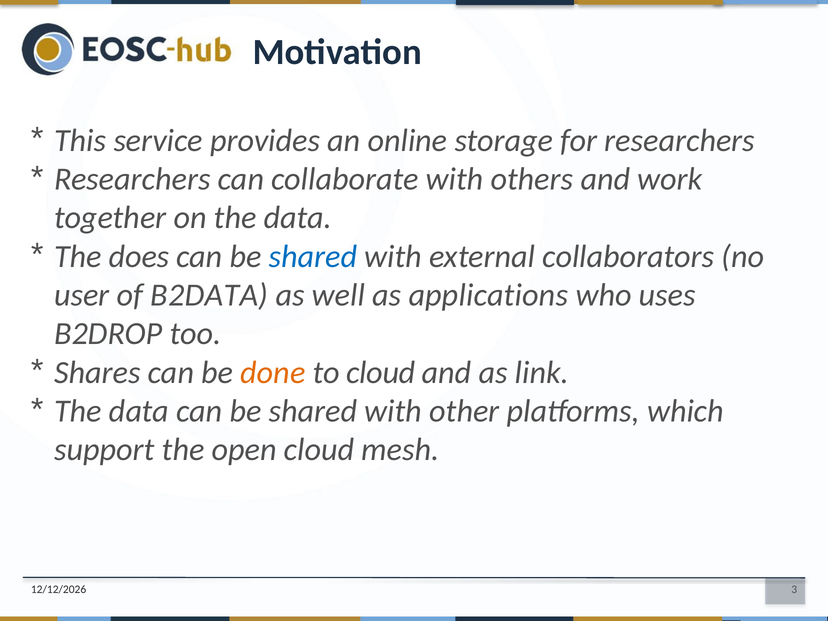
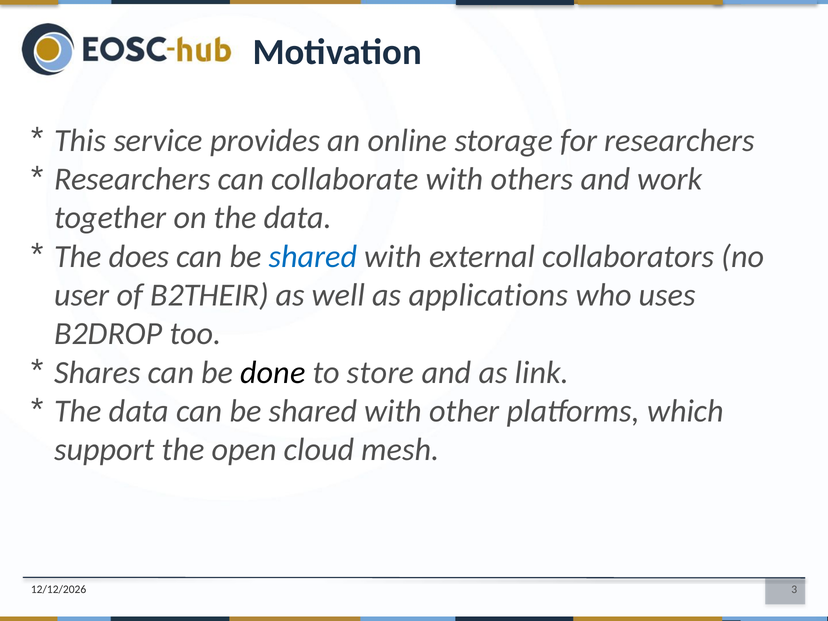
B2DATA: B2DATA -> B2THEIR (210, 295)
done colour: orange -> black (273, 373)
to cloud: cloud -> store (381, 373)
